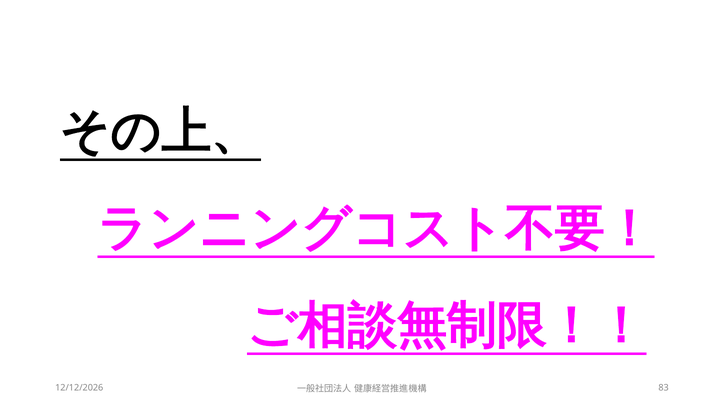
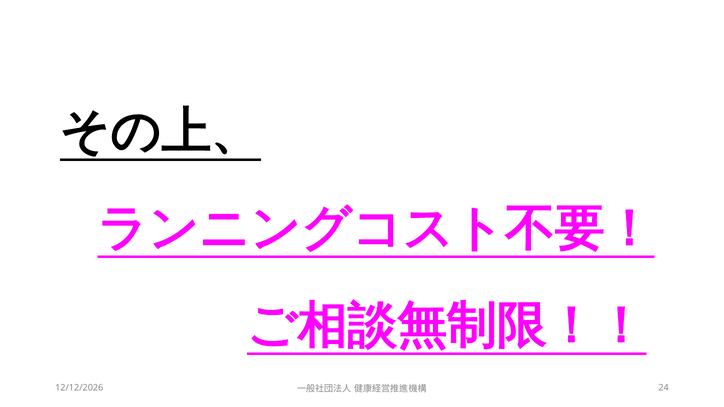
83: 83 -> 24 (664, 388)
